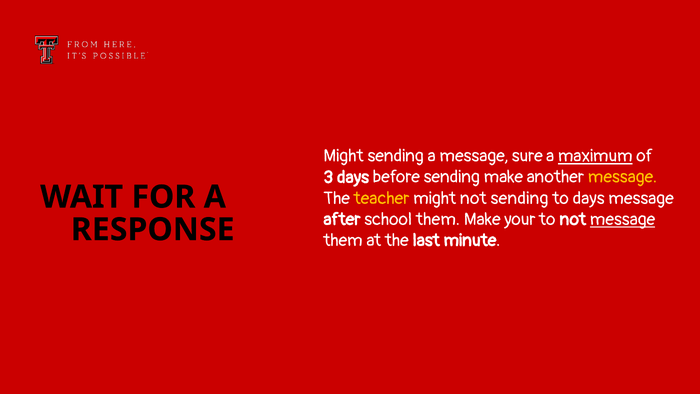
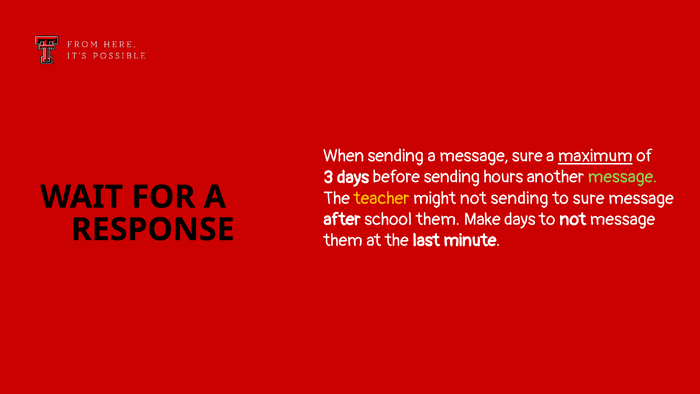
Might: Might -> When (344, 156)
sending make: make -> hours (503, 177)
message colour: yellow -> light green (622, 177)
to days: days -> sure (589, 198)
Make your: your -> days (520, 219)
message underline: present -> none (623, 219)
